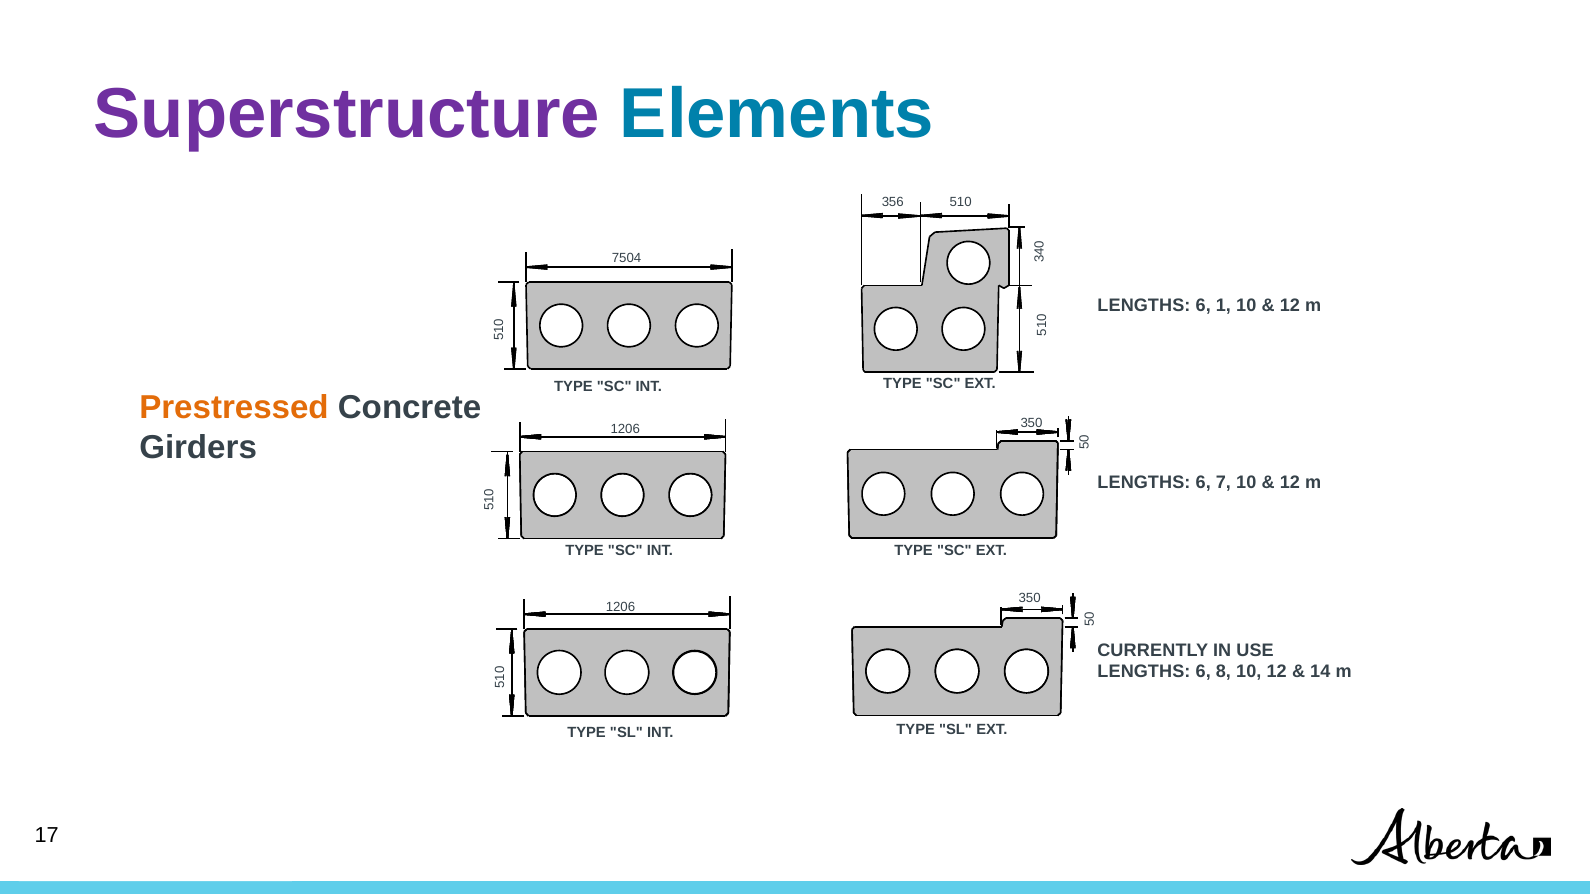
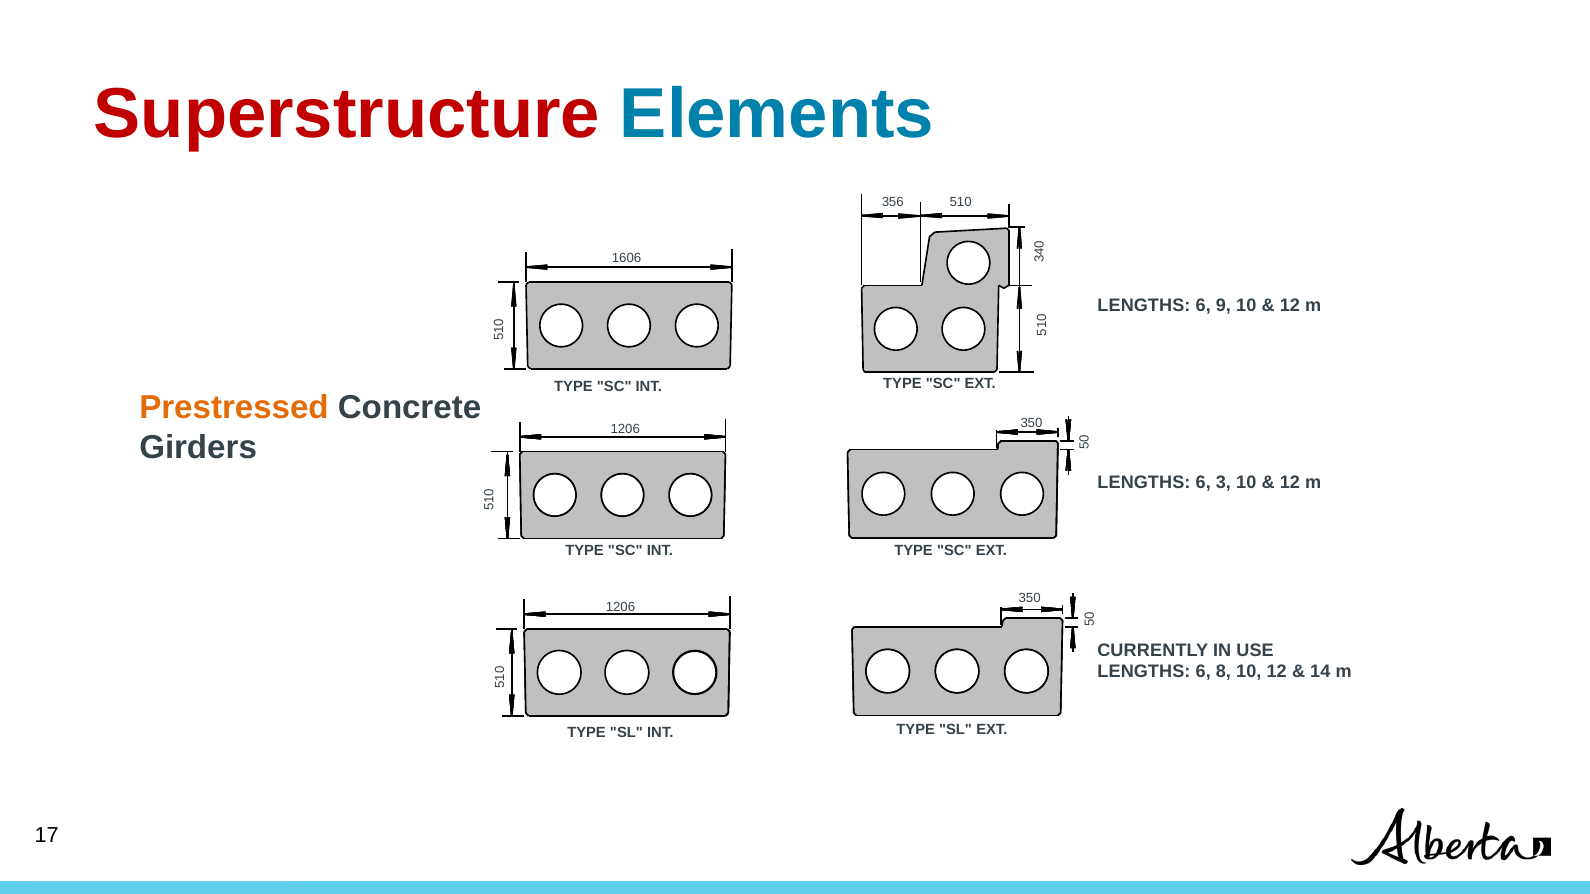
Superstructure colour: purple -> red (347, 114)
7504: 7504 -> 1606 (627, 258)
6 1: 1 -> 9 (1223, 306)
6 7: 7 -> 3 (1223, 483)
